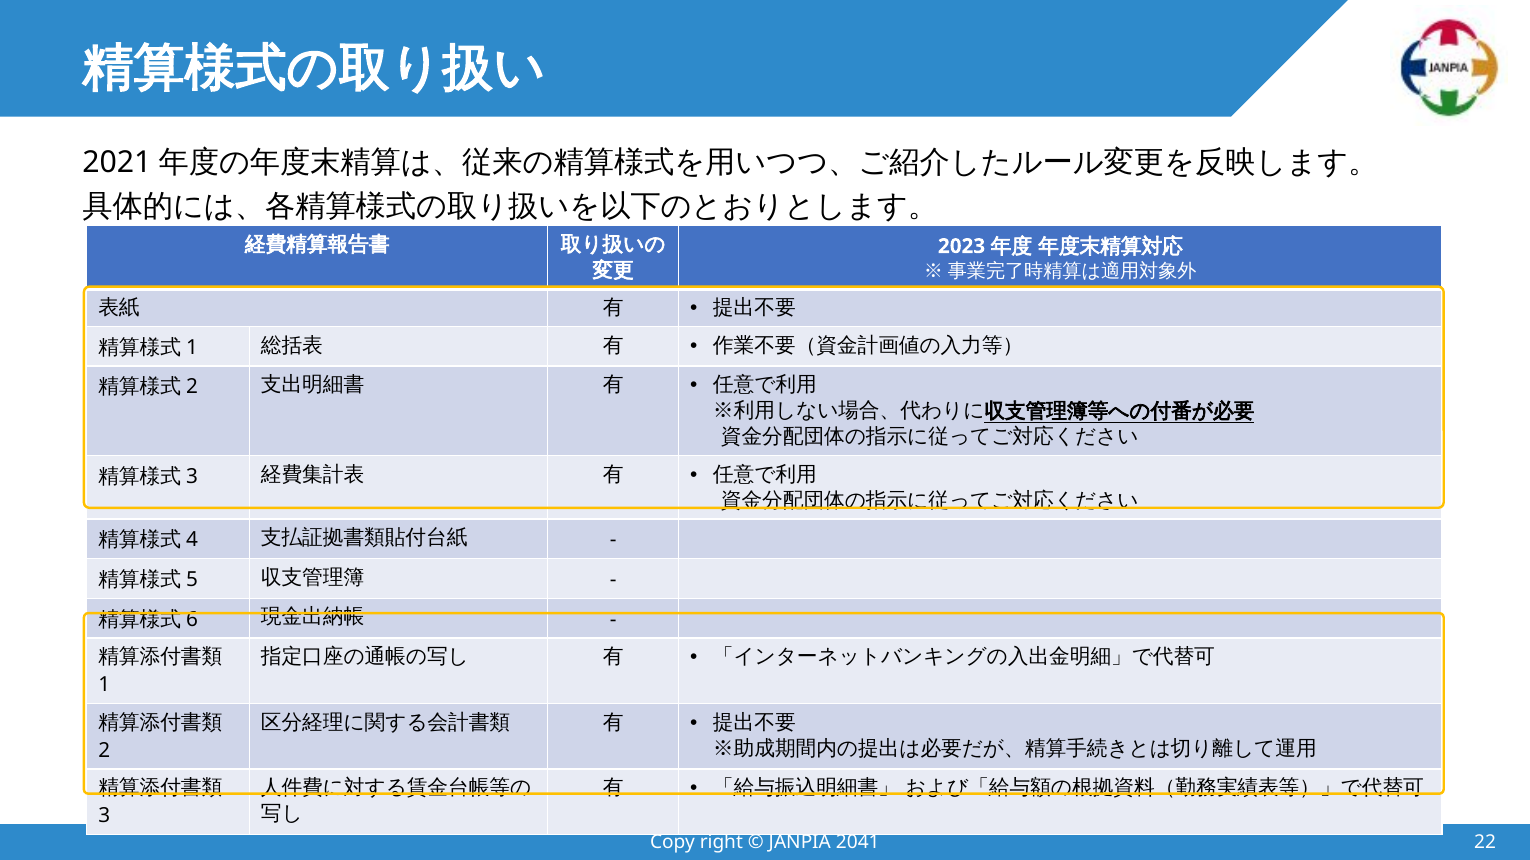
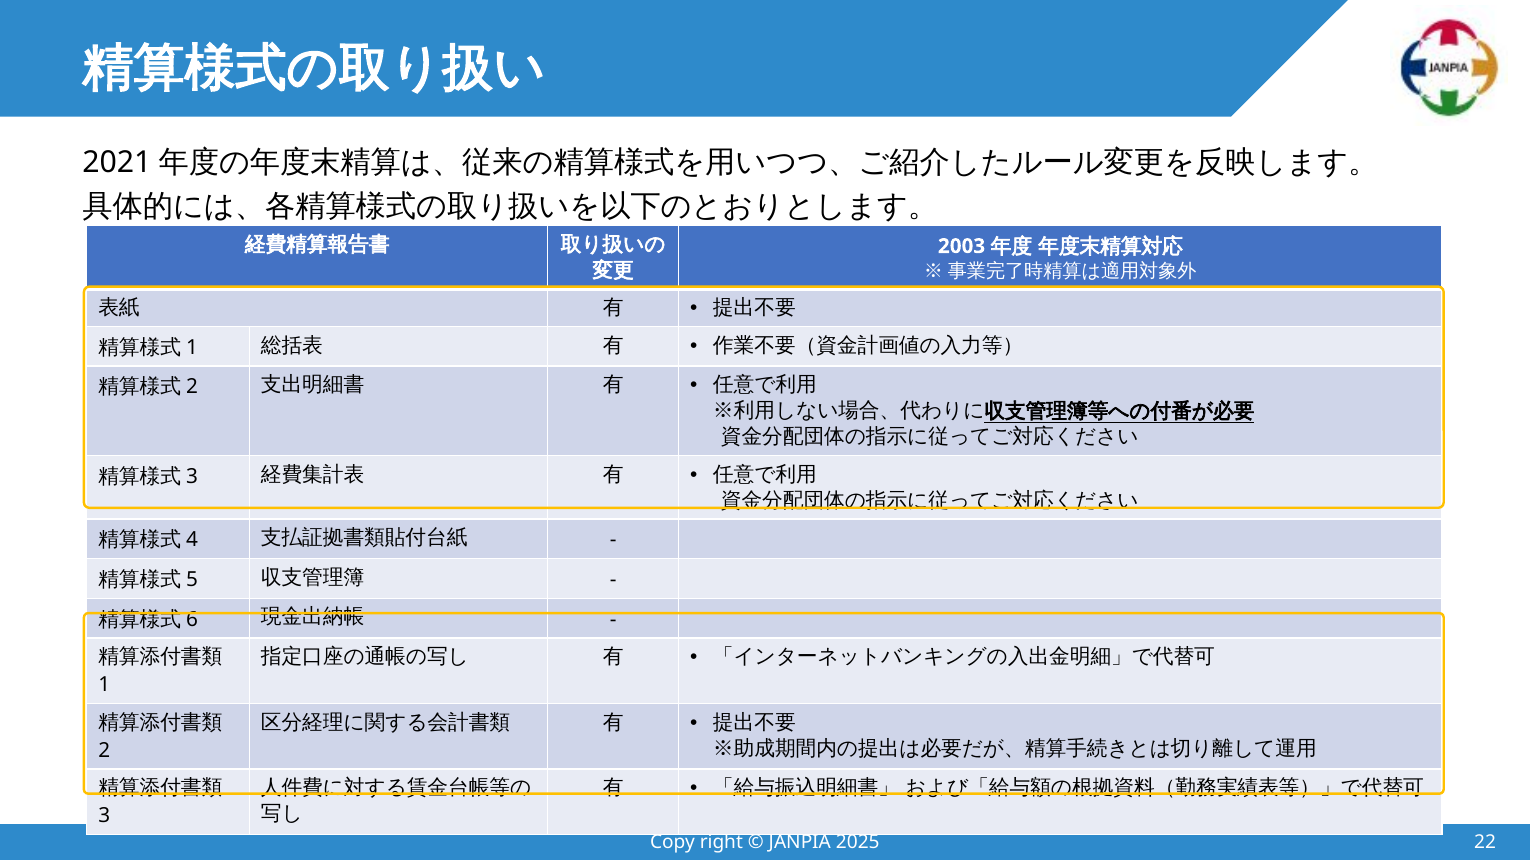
2023: 2023 -> 2003 (962, 246)
2041: 2041 -> 2025 (858, 842)
